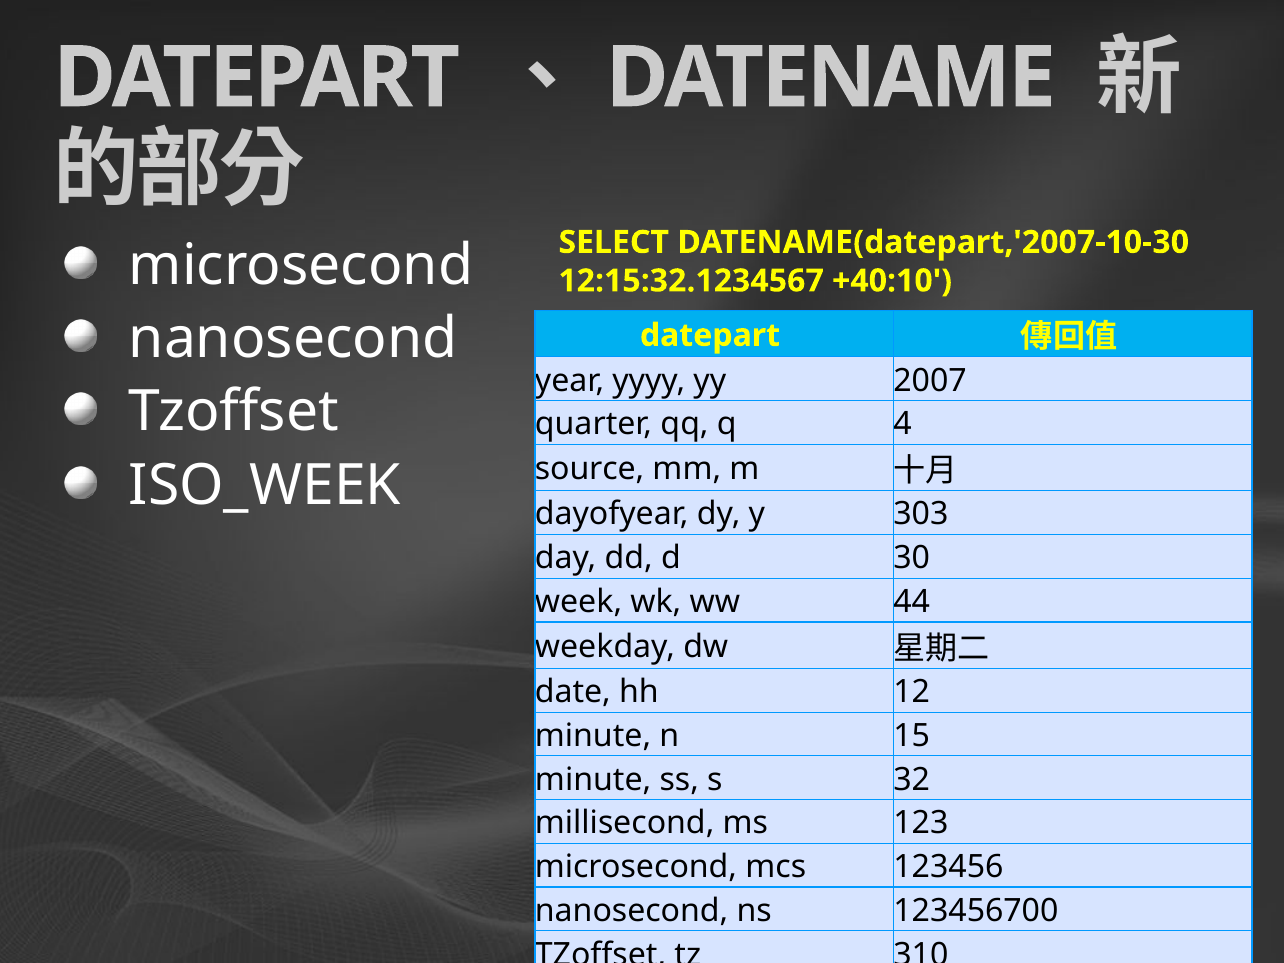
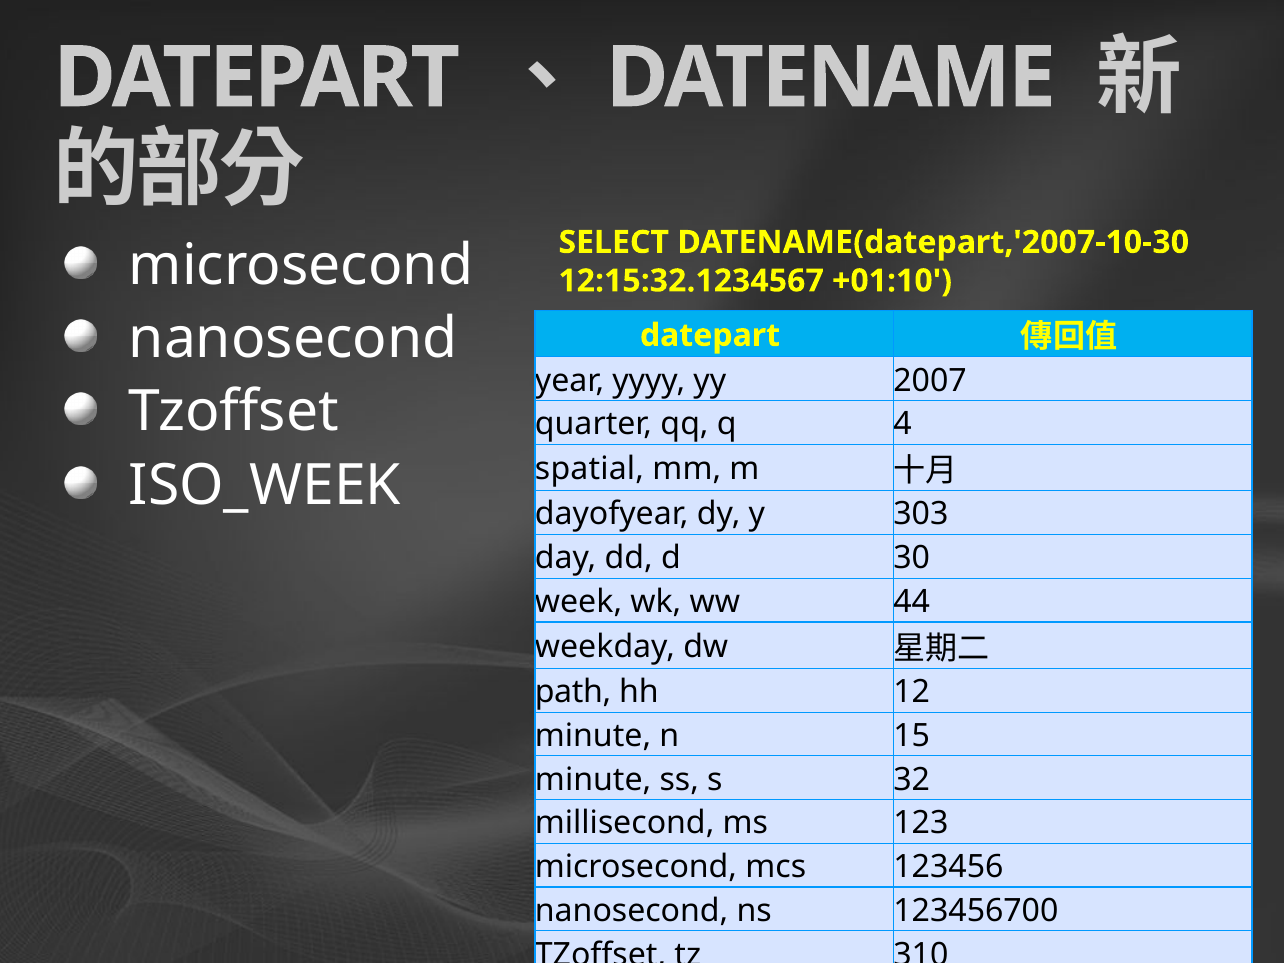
+40:10: +40:10 -> +01:10 (892, 281)
source: source -> spatial (589, 469)
date: date -> path (573, 692)
